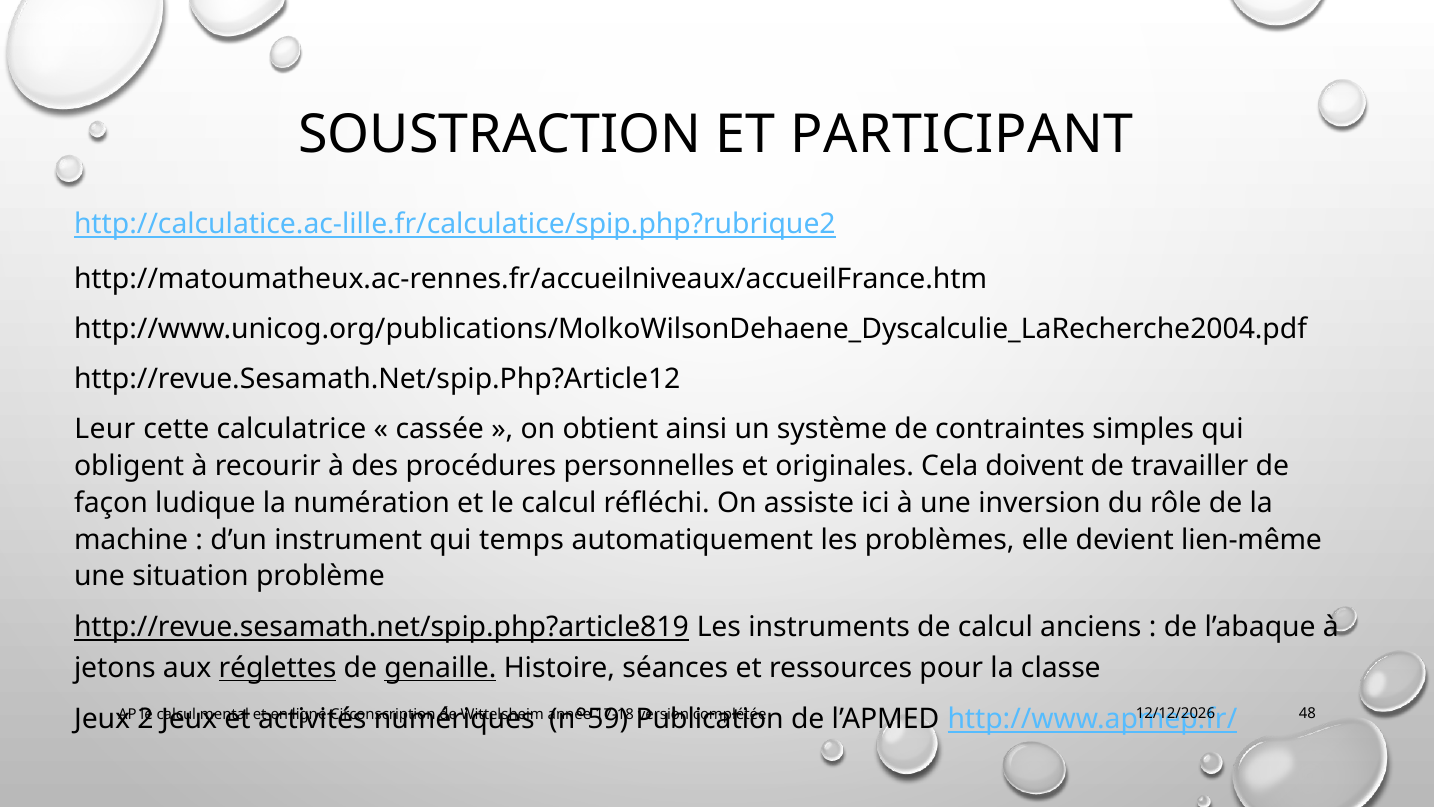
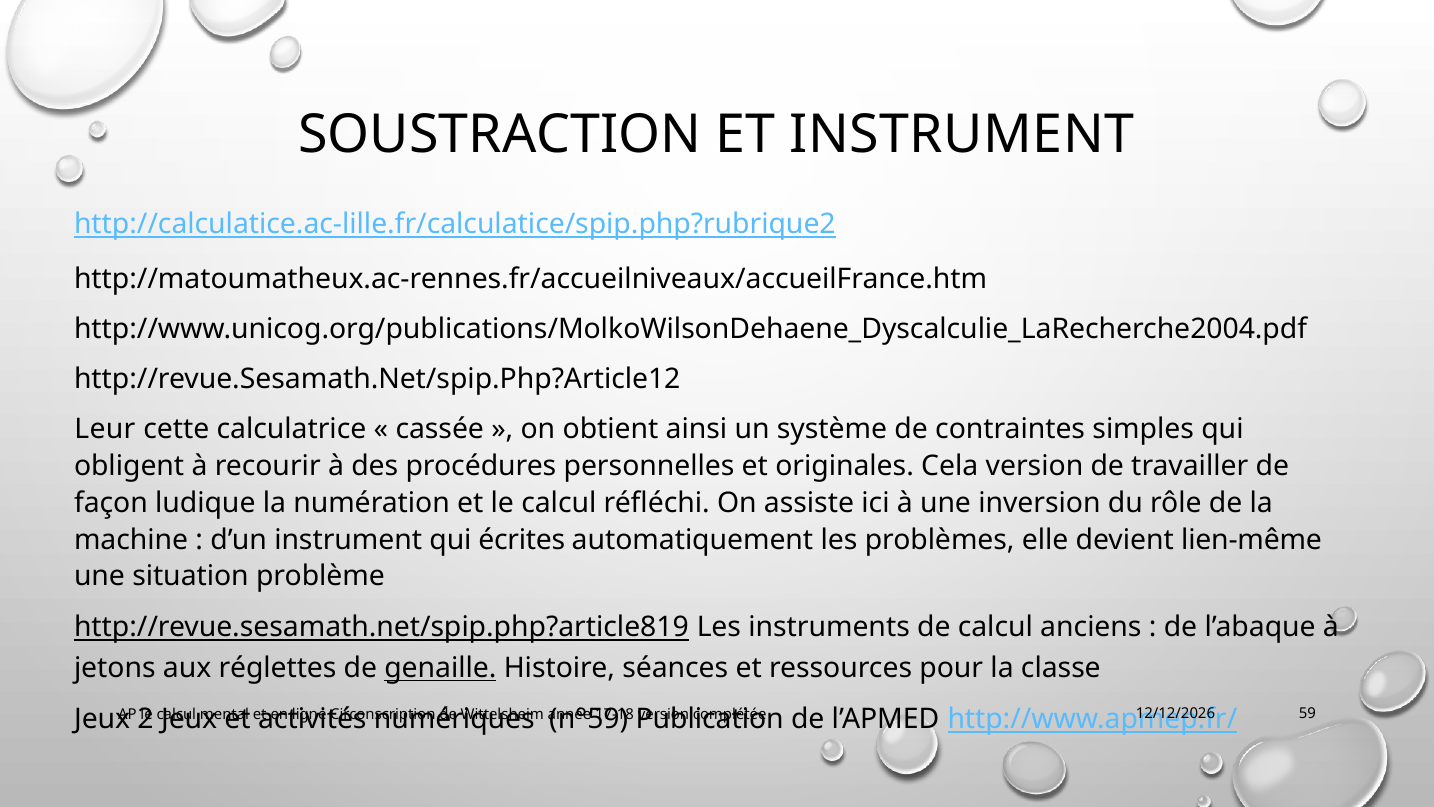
ET PARTICIPANT: PARTICIPANT -> INSTRUMENT (962, 134)
Cela doivent: doivent -> version (1034, 466)
temps: temps -> écrites (522, 539)
réglettes underline: present -> none (277, 668)
48: 48 -> 59 (1307, 713)
